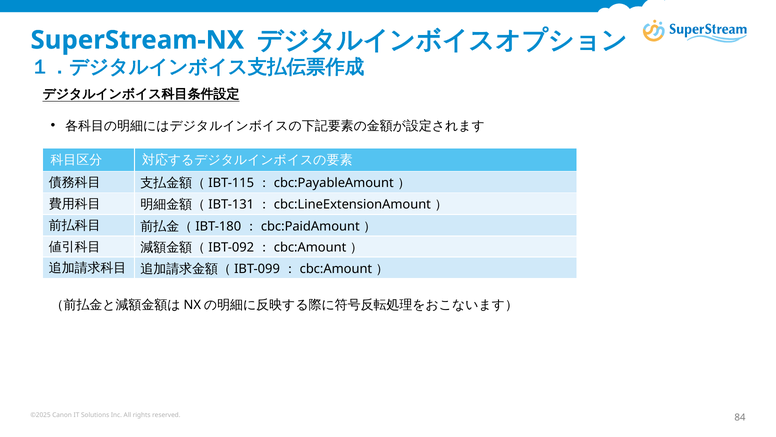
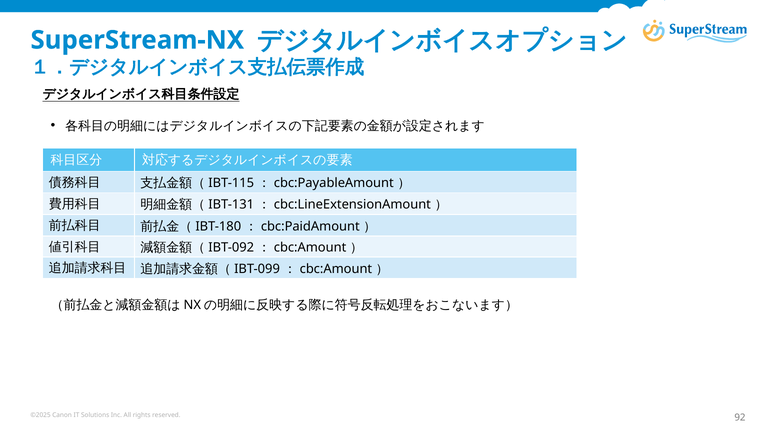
84: 84 -> 92 (740, 417)
